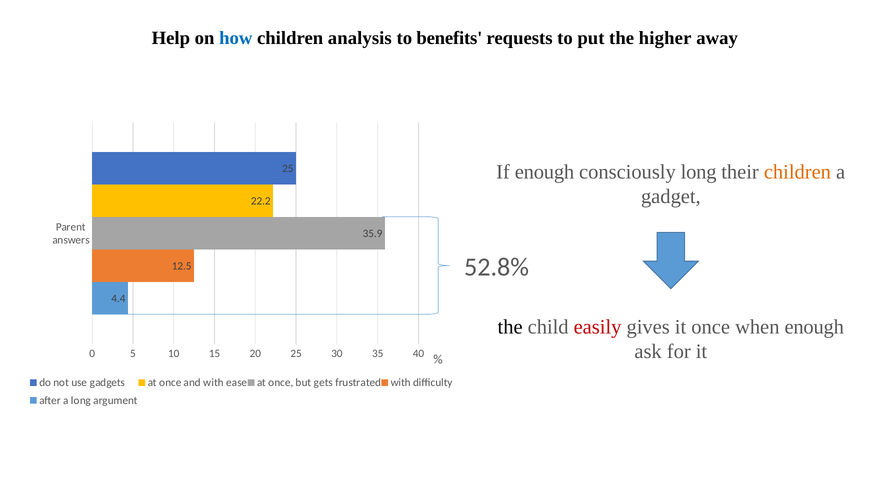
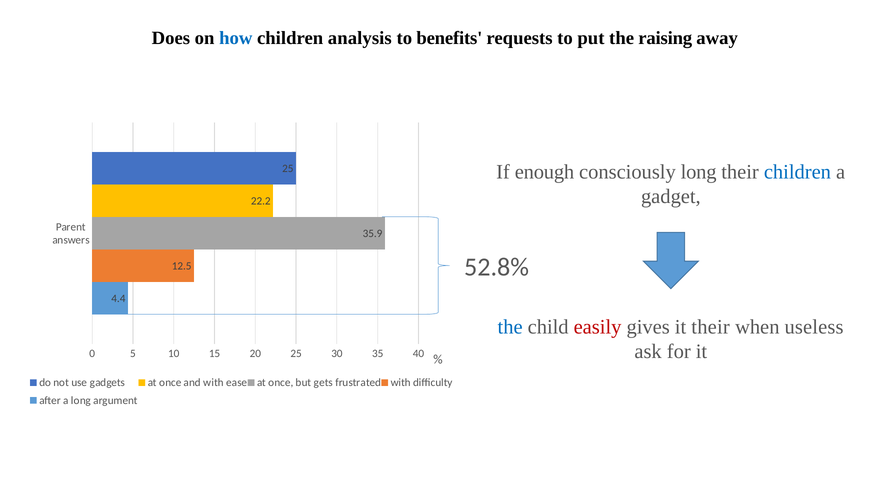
Help: Help -> Does (171, 38)
higher: higher -> raising (665, 38)
children colour: orange -> blue (797, 172)
the colour: black -> blue (510, 327)
it once: once -> their (711, 327)
when enough: enough -> useless (814, 327)
